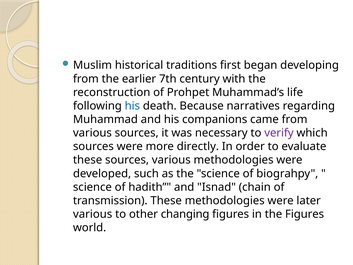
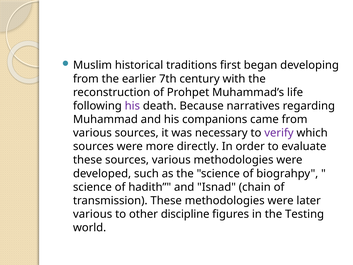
his colour: blue -> purple (132, 106)
changing: changing -> discipline (185, 214)
the Figures: Figures -> Testing (305, 214)
